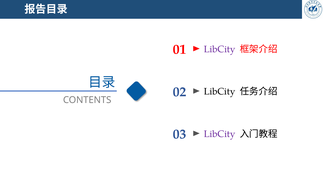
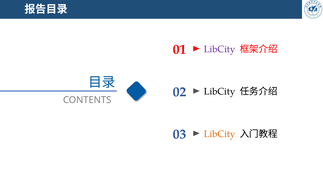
LibCity colour: purple -> orange (220, 134)
